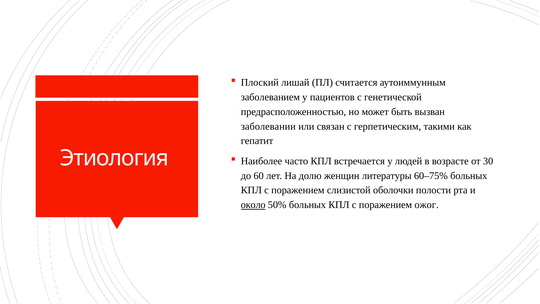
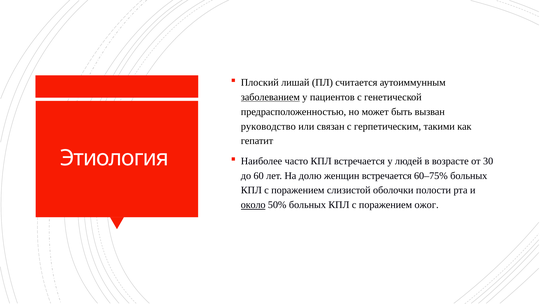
заболеванием underline: none -> present (270, 97)
заболевании: заболевании -> руководство (268, 126)
женщин литературы: литературы -> встречается (387, 176)
